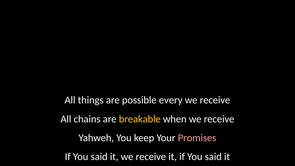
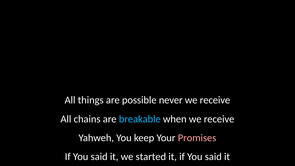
every: every -> never (171, 100)
breakable colour: yellow -> light blue (140, 119)
it we receive: receive -> started (151, 157)
